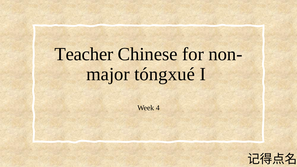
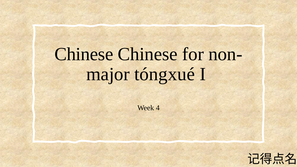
Teacher: Teacher -> Chinese (84, 54)
